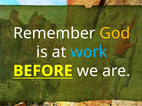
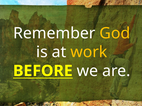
work colour: light blue -> yellow (89, 52)
